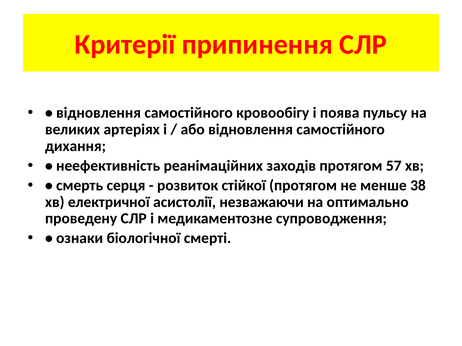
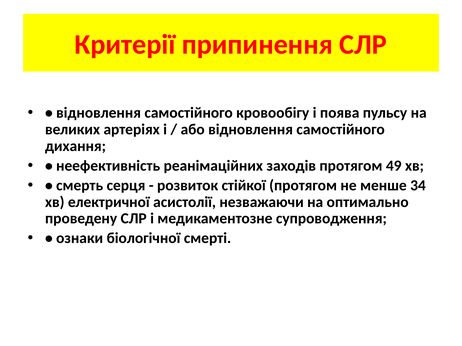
57: 57 -> 49 (394, 166)
38: 38 -> 34 (418, 186)
